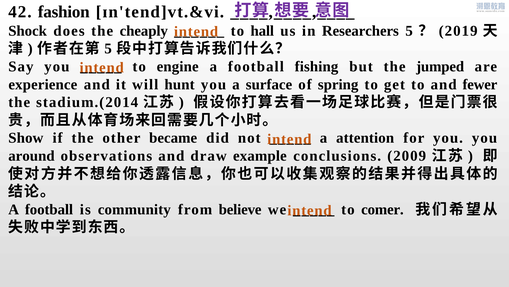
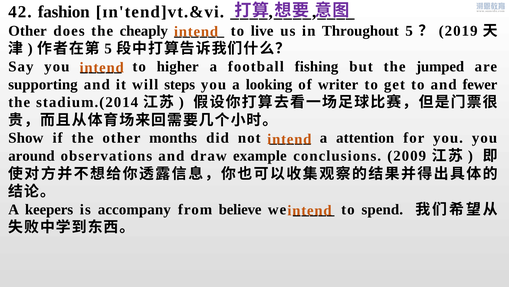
Shock: Shock -> Other (27, 31)
hall: hall -> live (262, 31)
Researchers: Researchers -> Throughout (360, 31)
engine: engine -> higher (178, 66)
experience: experience -> supporting (43, 84)
hunt: hunt -> steps (180, 84)
surface: surface -> looking (269, 84)
spring: spring -> writer (338, 84)
became: became -> months (173, 138)
football: football -> keepers (49, 209)
community: community -> accompany (134, 209)
comer: comer -> spend (382, 209)
